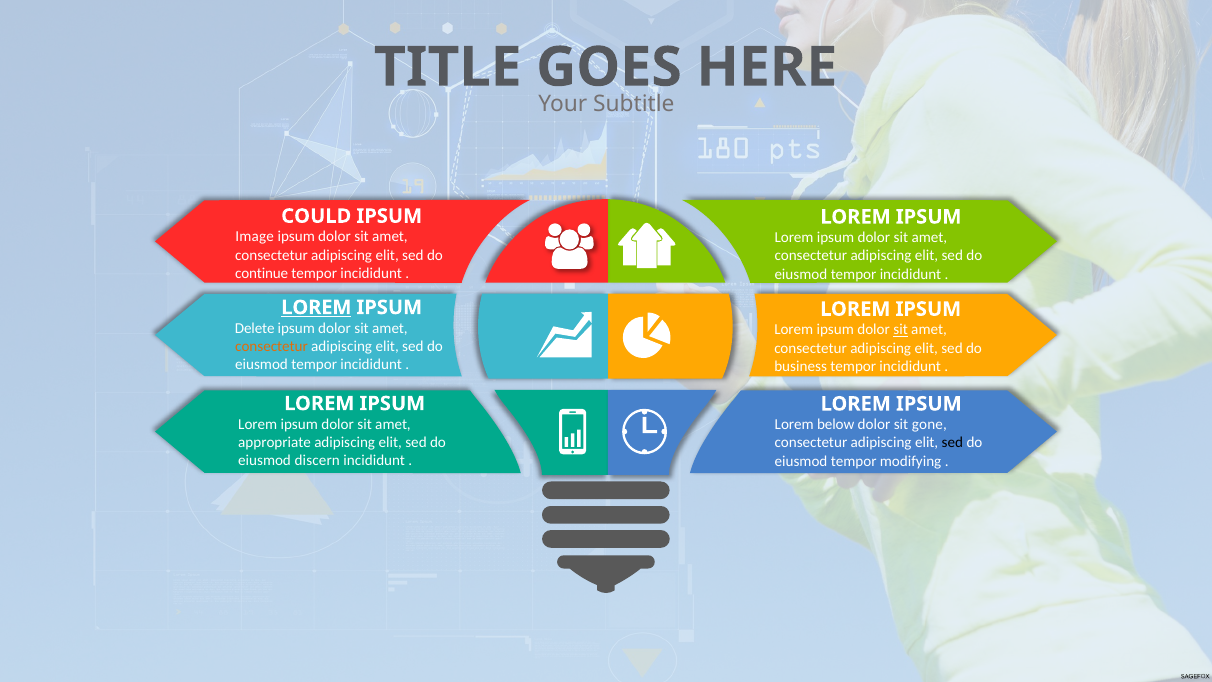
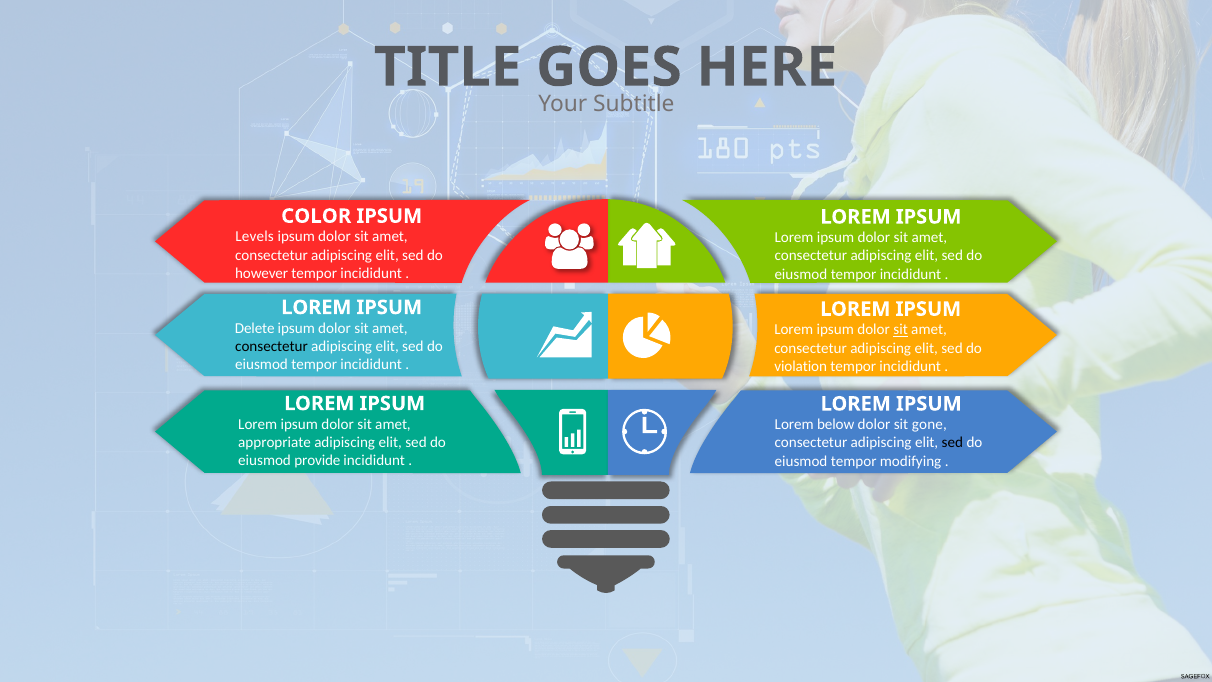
COULD: COULD -> COLOR (316, 216)
Image: Image -> Levels (255, 237)
continue: continue -> however (262, 273)
LOREM underline: present -> none (316, 307)
consectetur colour: orange -> black (272, 346)
business: business -> violation (801, 366)
discern: discern -> provide (317, 461)
